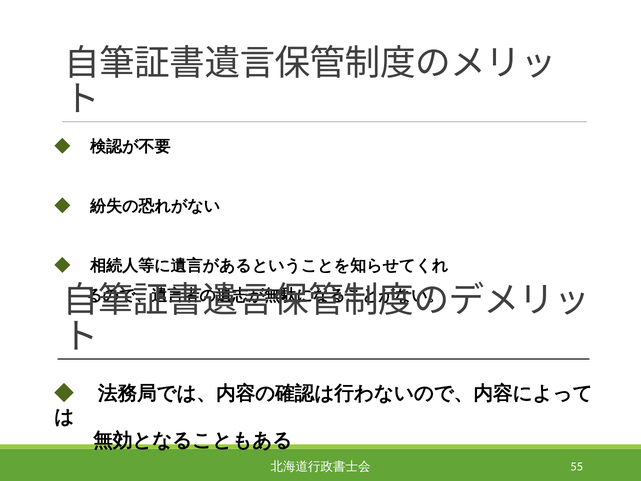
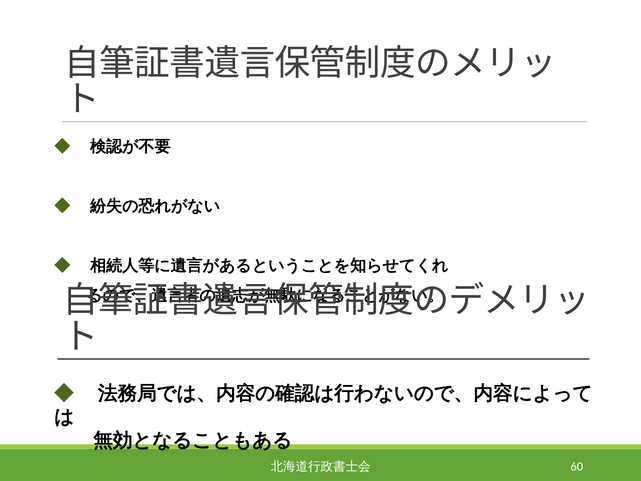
55: 55 -> 60 (577, 466)
